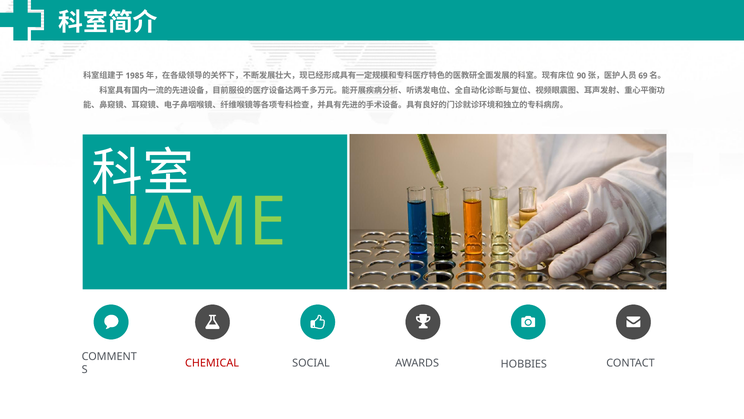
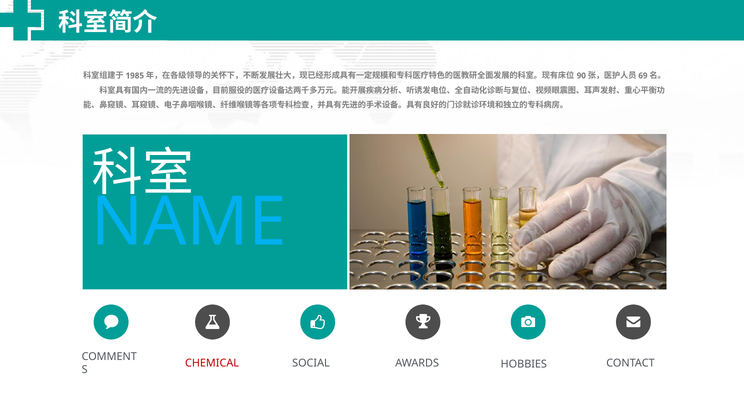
NAME colour: light green -> light blue (189, 222)
